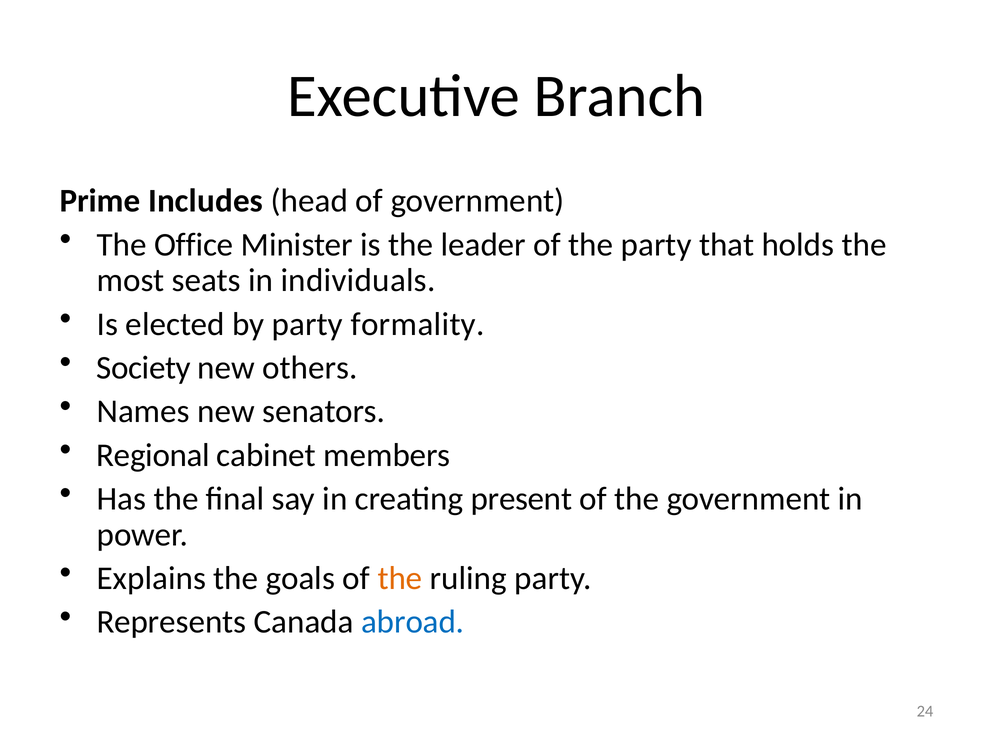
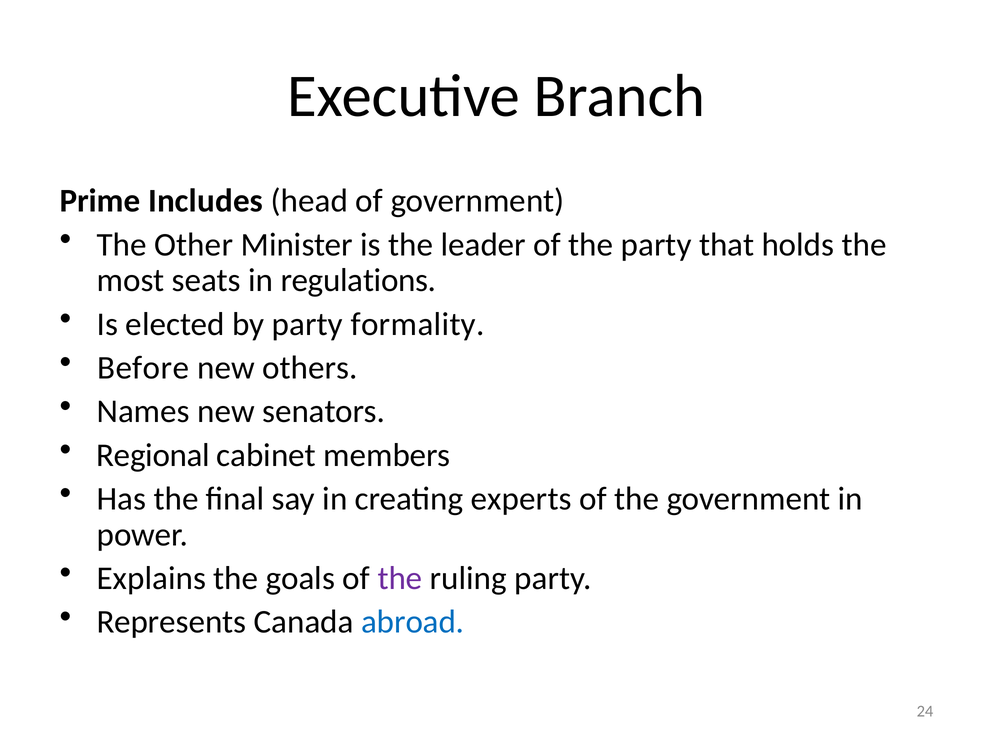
Office: Office -> Other (194, 245)
individuals: individuals -> regulations (358, 280)
Society: Society -> Before (143, 368)
present: present -> experts (521, 499)
the colour: orange -> purple (400, 578)
